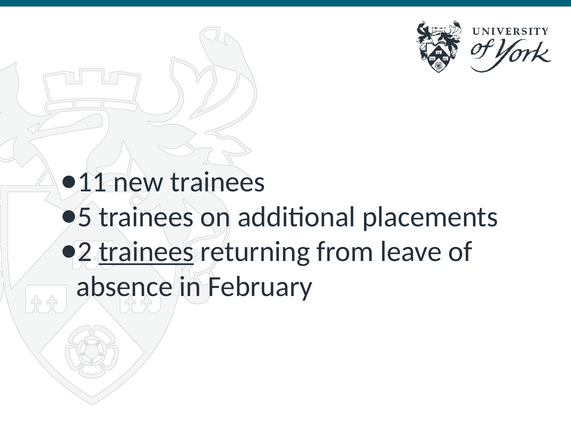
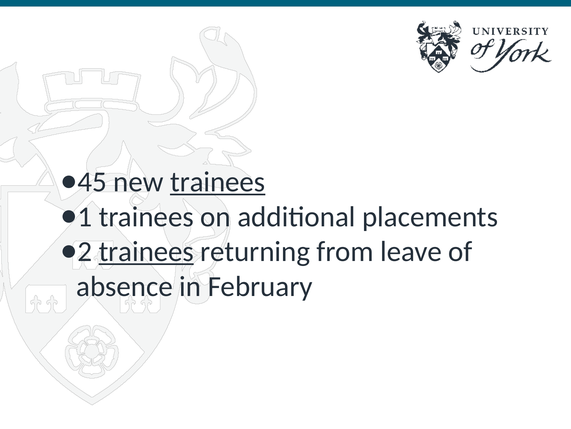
11: 11 -> 45 (92, 182)
trainees underline: none -> present (218, 182)
5: 5 -> 1 (85, 217)
